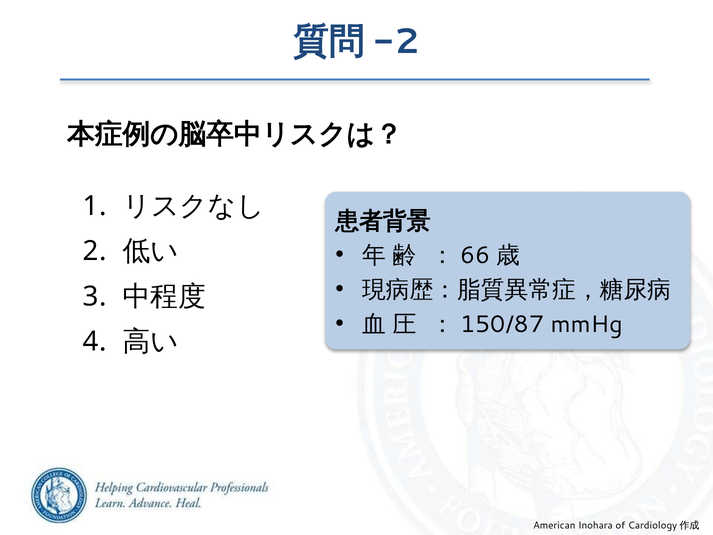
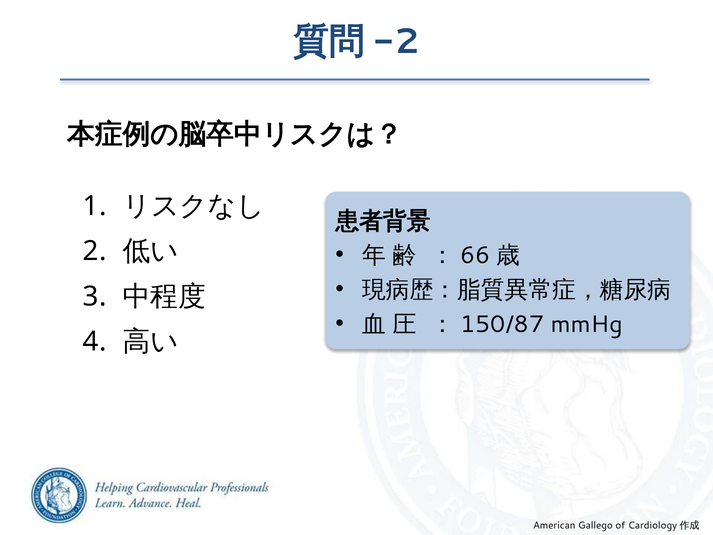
Inohara: Inohara -> Gallego (595, 525)
